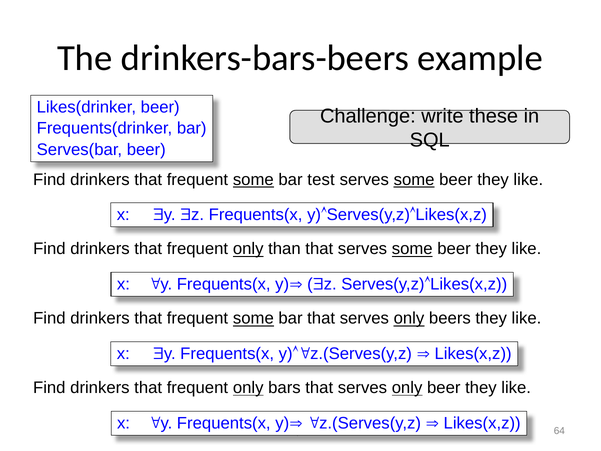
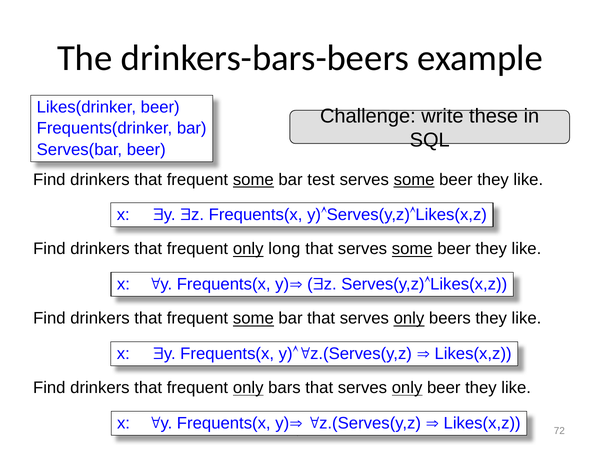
than: than -> long (284, 249)
64: 64 -> 72 (559, 430)
